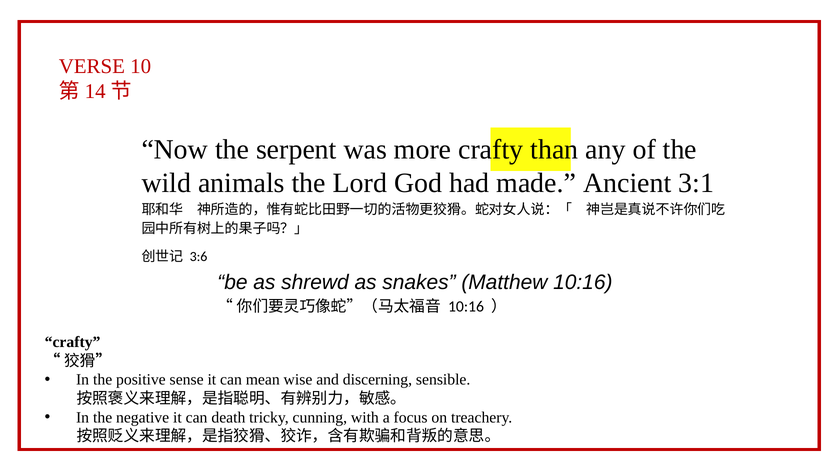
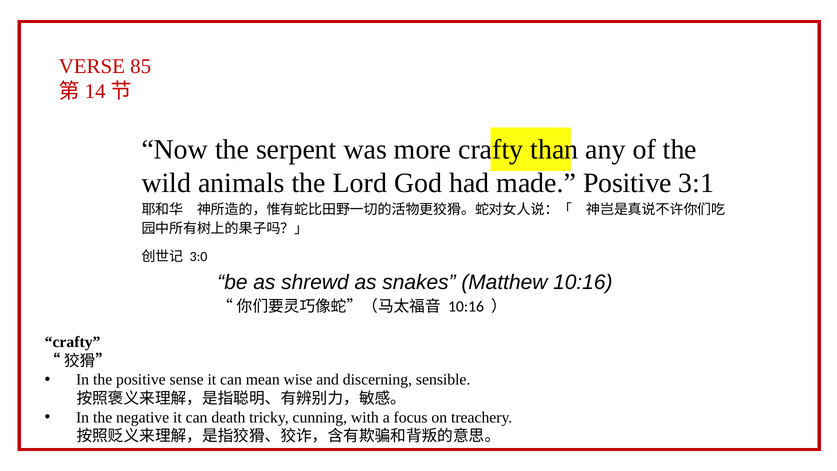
10: 10 -> 85 (141, 66)
made Ancient: Ancient -> Positive (627, 183)
3:6: 3:6 -> 3:0 (199, 257)
